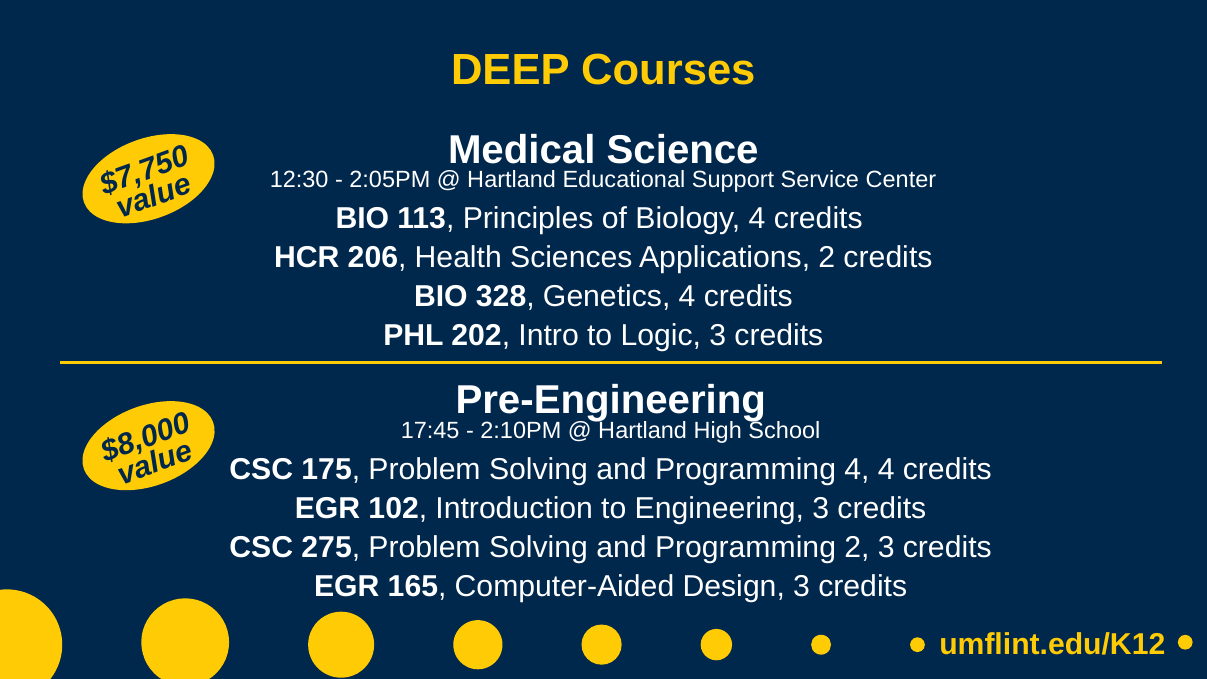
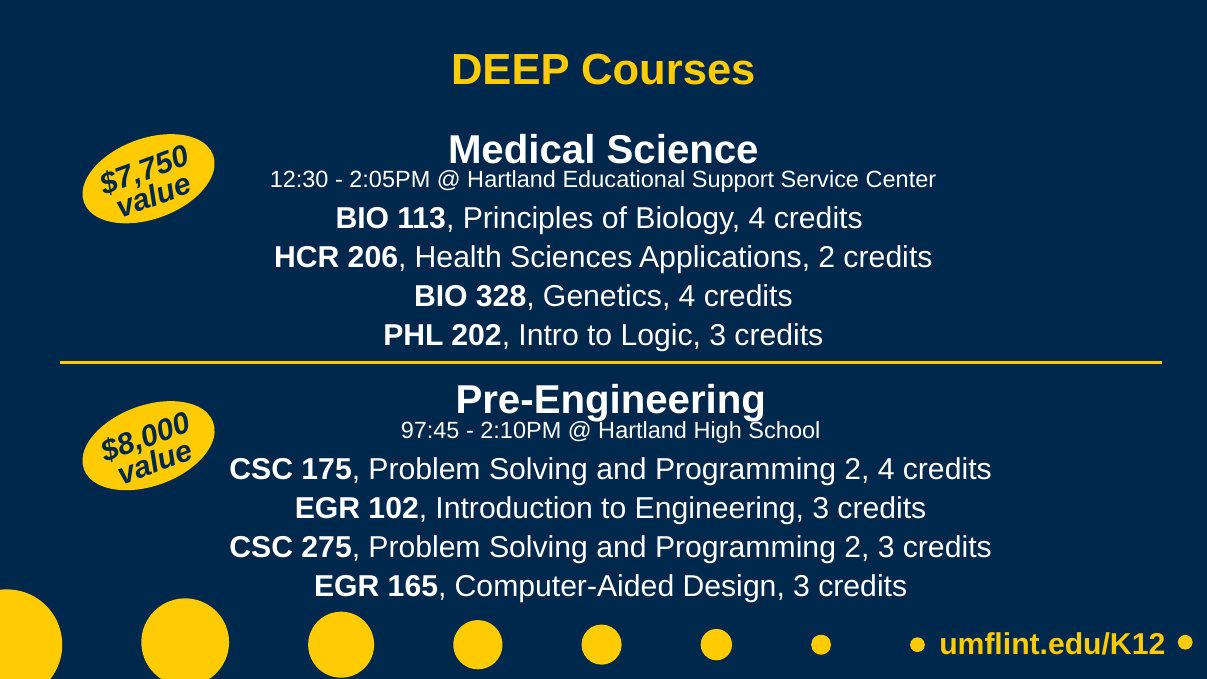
17:45: 17:45 -> 97:45 (430, 430)
4: 4 -> 2 (857, 469)
